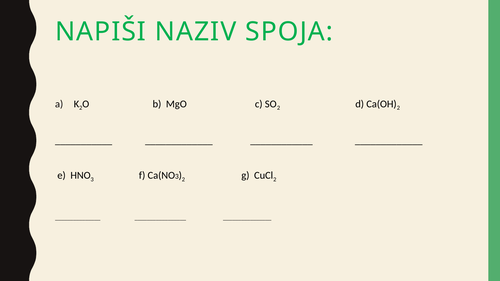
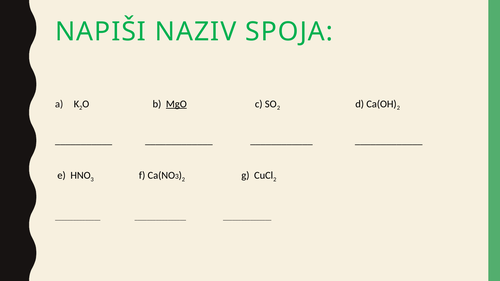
MgO underline: none -> present (176, 104)
